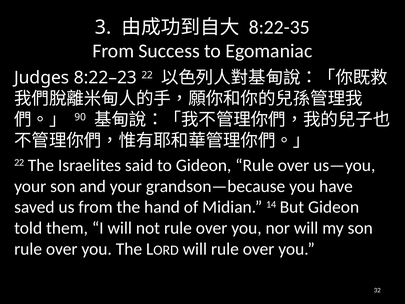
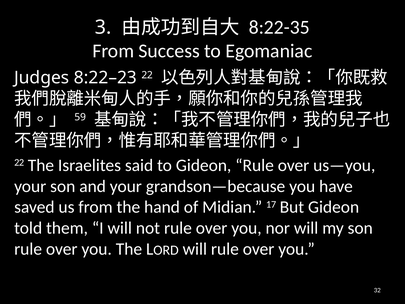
90: 90 -> 59 (80, 117)
14: 14 -> 17 (271, 204)
